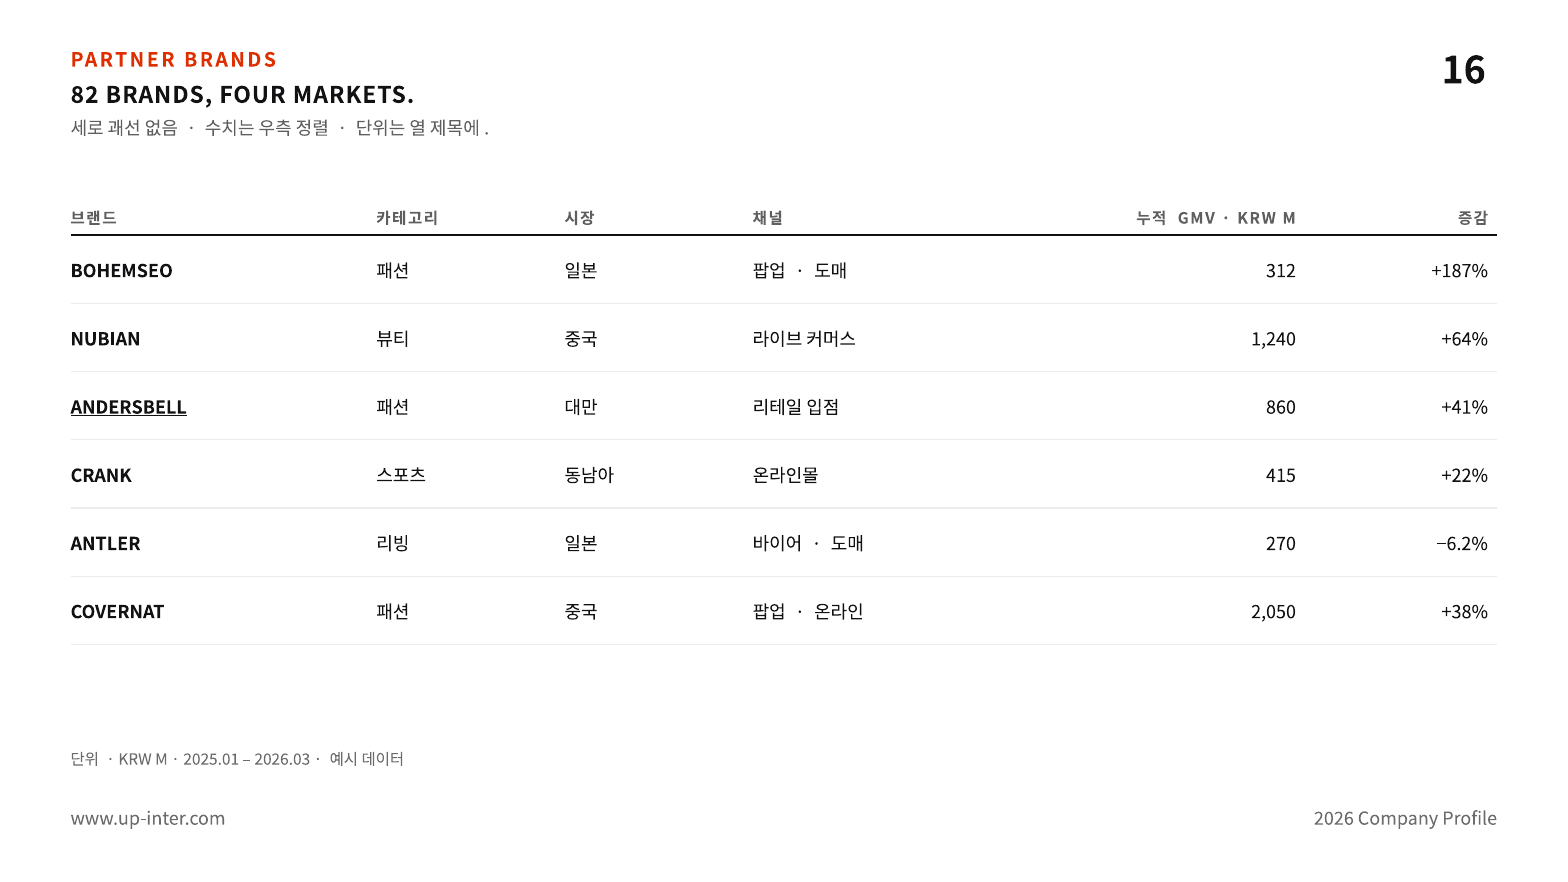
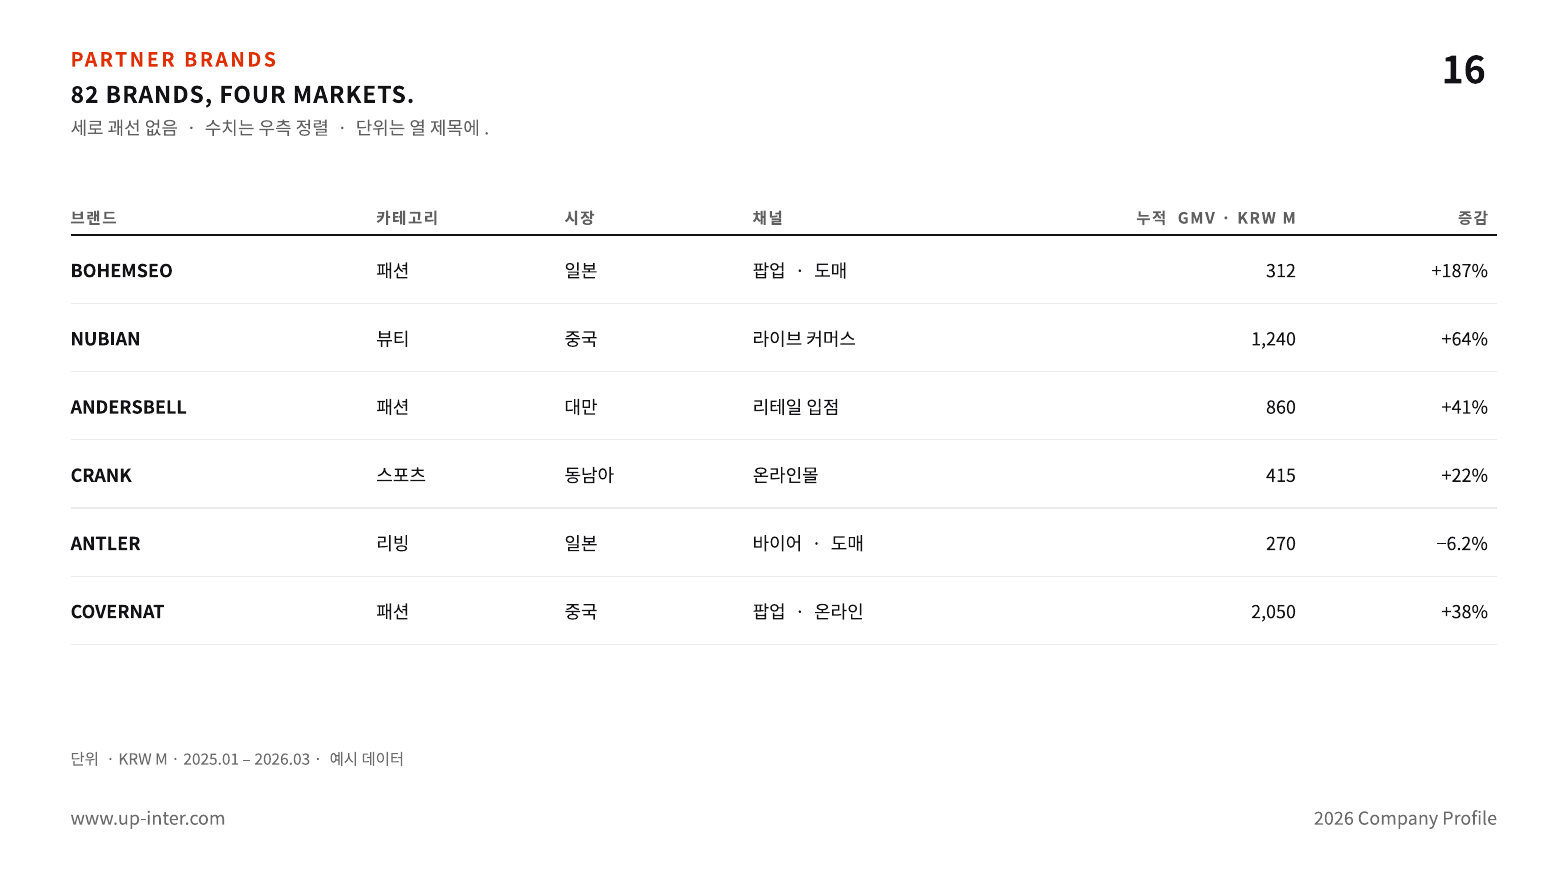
ANDERSBELL underline: present -> none (129, 408)
